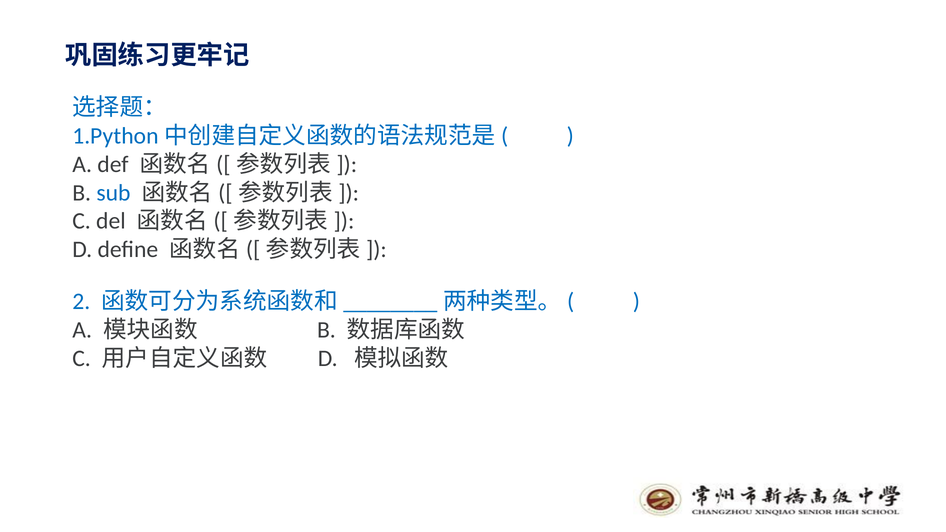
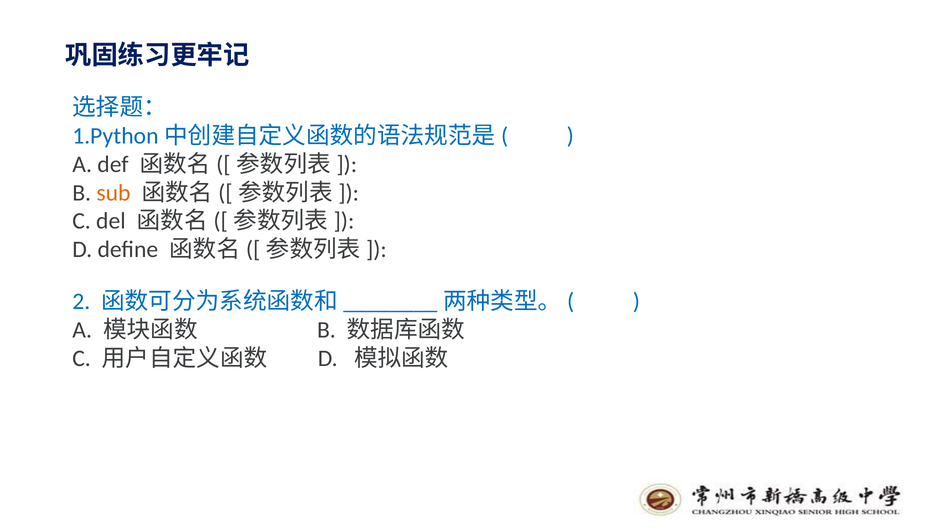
sub colour: blue -> orange (113, 193)
